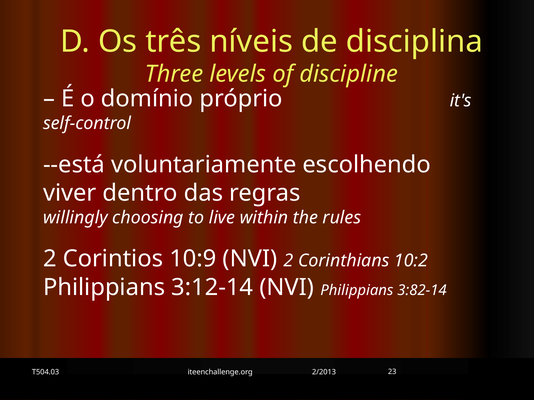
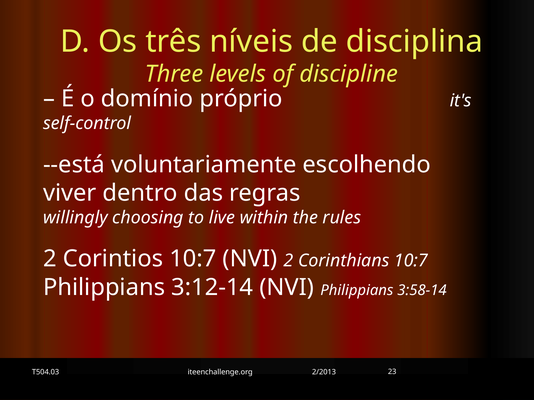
Corintios 10:9: 10:9 -> 10:7 (193, 259)
Corinthians 10:2: 10:2 -> 10:7 (411, 261)
3:82-14: 3:82-14 -> 3:58-14 (422, 291)
